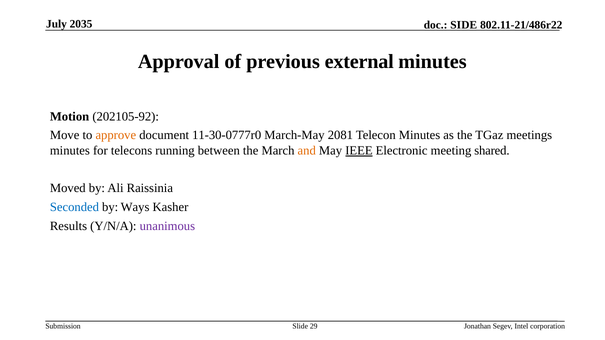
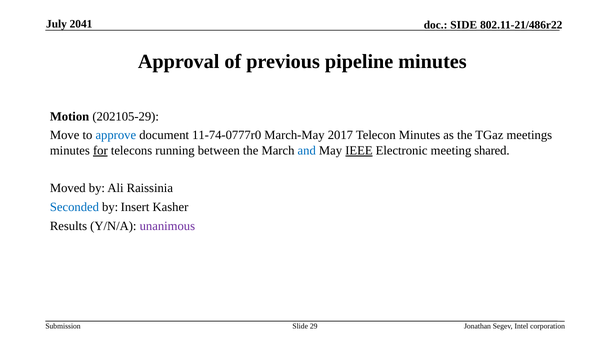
2035: 2035 -> 2041 (81, 24)
external: external -> pipeline (359, 62)
202105-92: 202105-92 -> 202105-29 (126, 117)
approve colour: orange -> blue (116, 135)
11-30-0777r0: 11-30-0777r0 -> 11-74-0777r0 (227, 135)
2081: 2081 -> 2017 (340, 135)
for underline: none -> present (100, 151)
and colour: orange -> blue (307, 151)
Ways: Ways -> Insert (135, 207)
